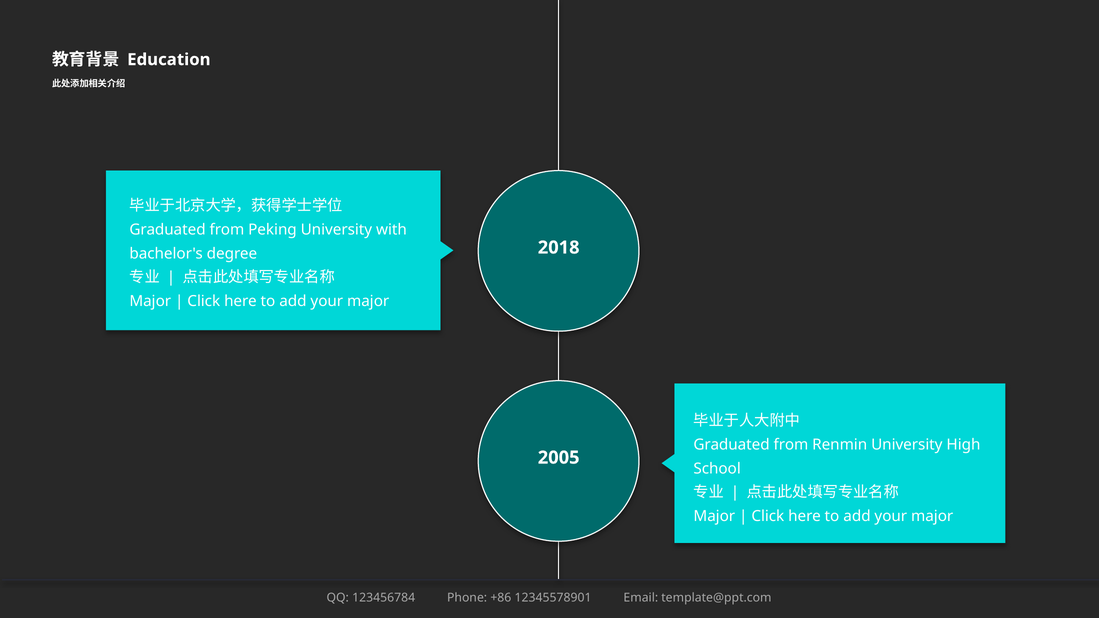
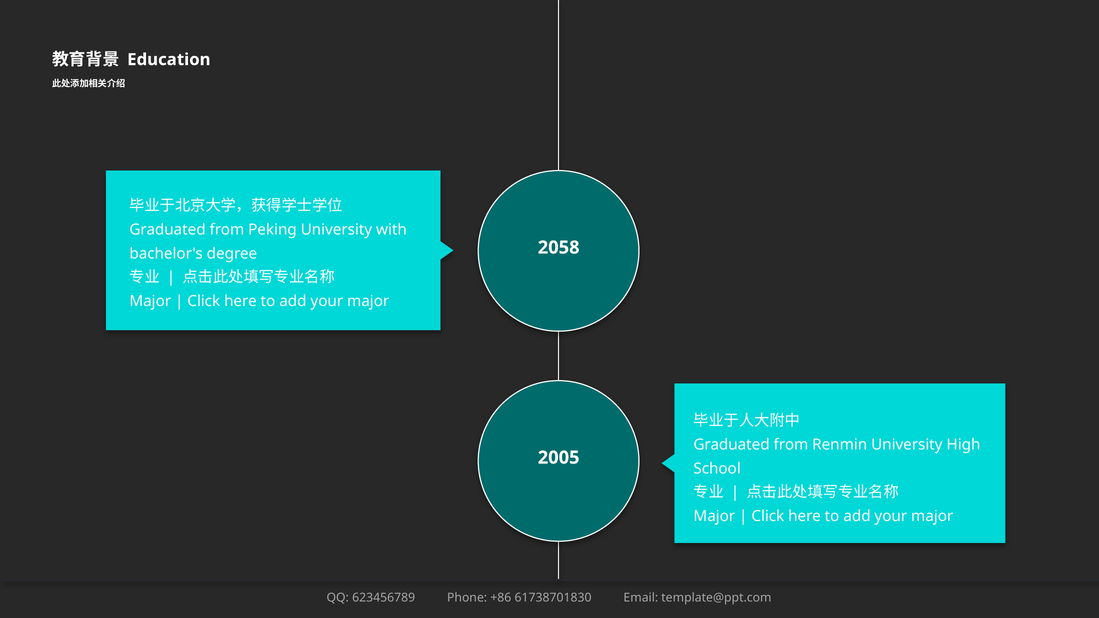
2018: 2018 -> 2058 (559, 248)
123456784: 123456784 -> 623456789 (384, 598)
12345578901: 12345578901 -> 61738701830 (553, 598)
